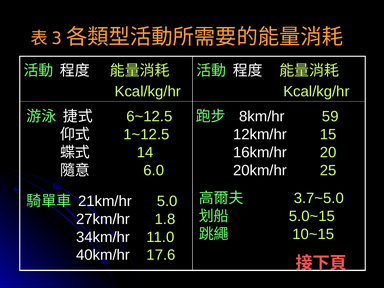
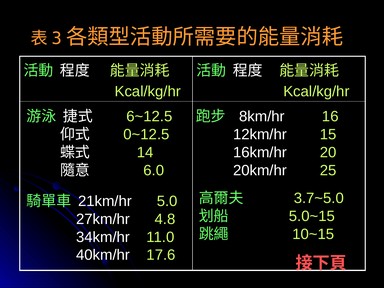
59: 59 -> 16 (330, 117)
1~12.5: 1~12.5 -> 0~12.5 (146, 134)
1.8: 1.8 -> 4.8 (165, 219)
